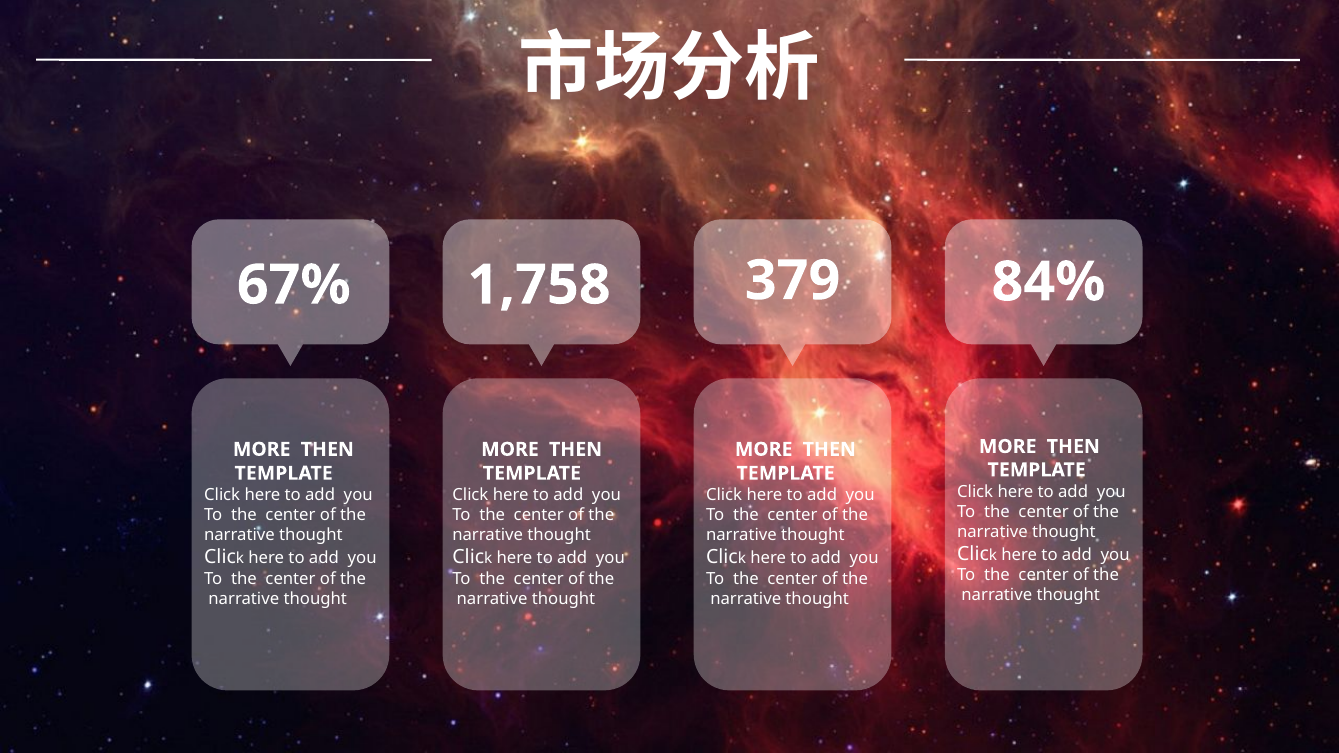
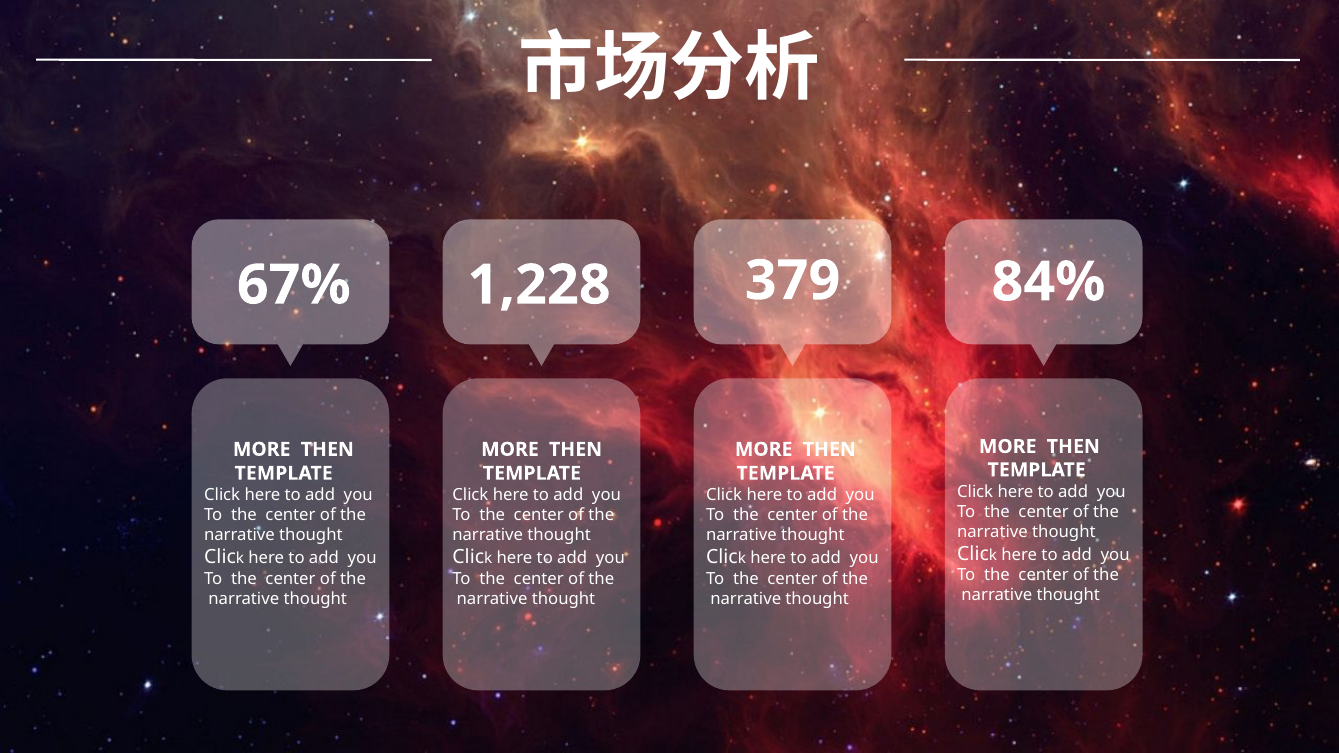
1,758: 1,758 -> 1,228 (539, 285)
